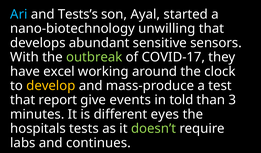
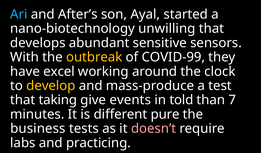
Tests’s: Tests’s -> After’s (78, 14)
outbreak colour: light green -> yellow (94, 57)
COVID-17: COVID-17 -> COVID-99 (173, 57)
report: report -> taking (58, 100)
3: 3 -> 7 (232, 100)
eyes: eyes -> pure (165, 114)
hospitals: hospitals -> business (38, 129)
doesn’t colour: light green -> pink (154, 129)
continues: continues -> practicing (98, 143)
